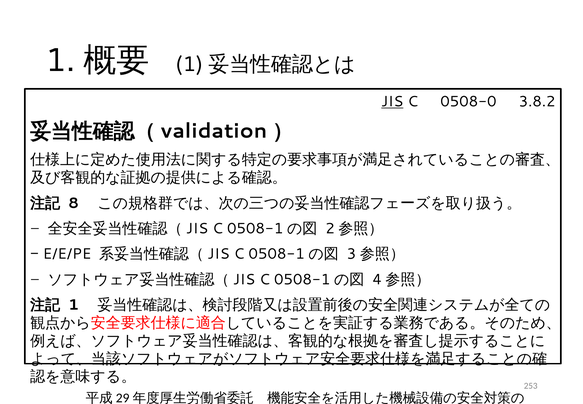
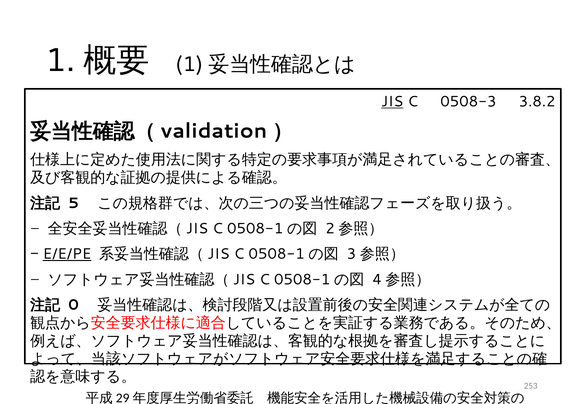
0508-0: 0508-0 -> 0508-3 (468, 101)
8: 8 -> 5 (74, 203)
E/E/PE underline: none -> present (67, 254)
1: 1 -> 0 (74, 305)
